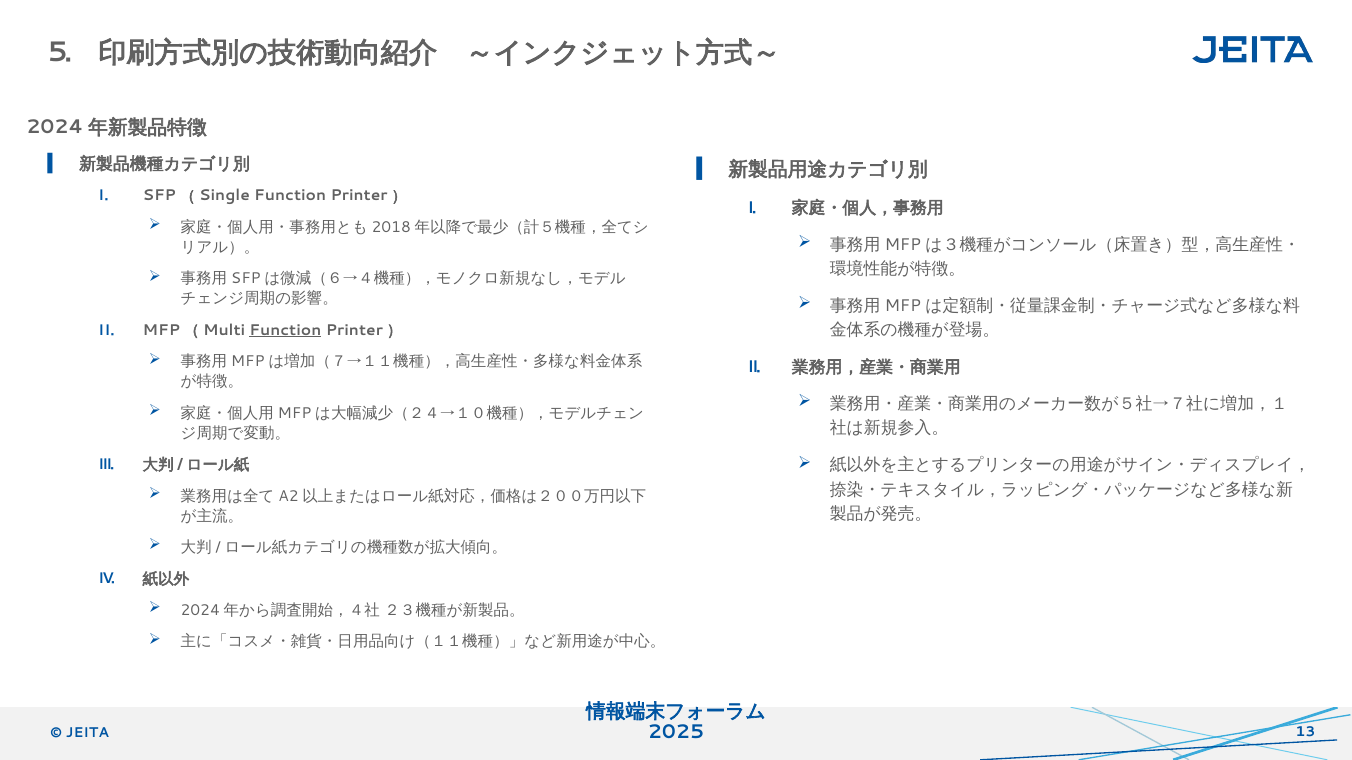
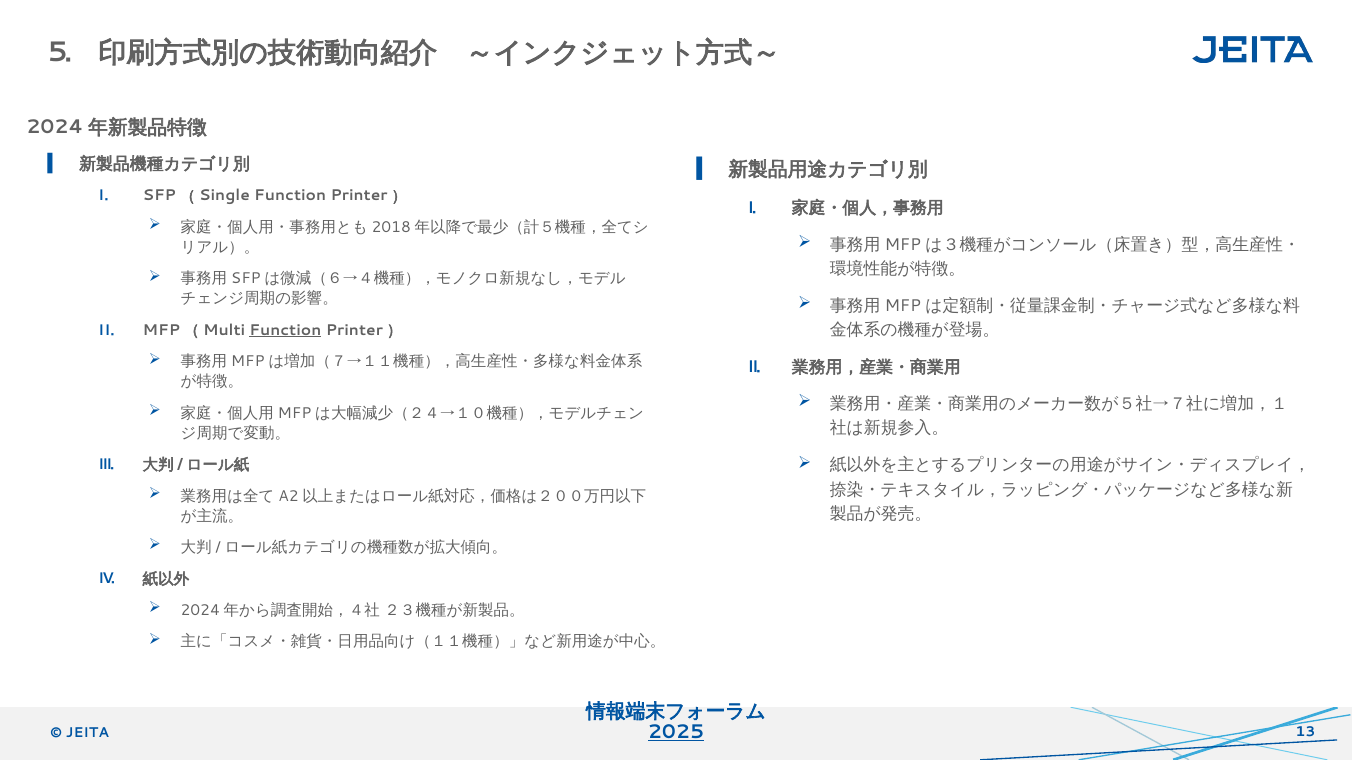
2025 underline: none -> present (676, 733)
